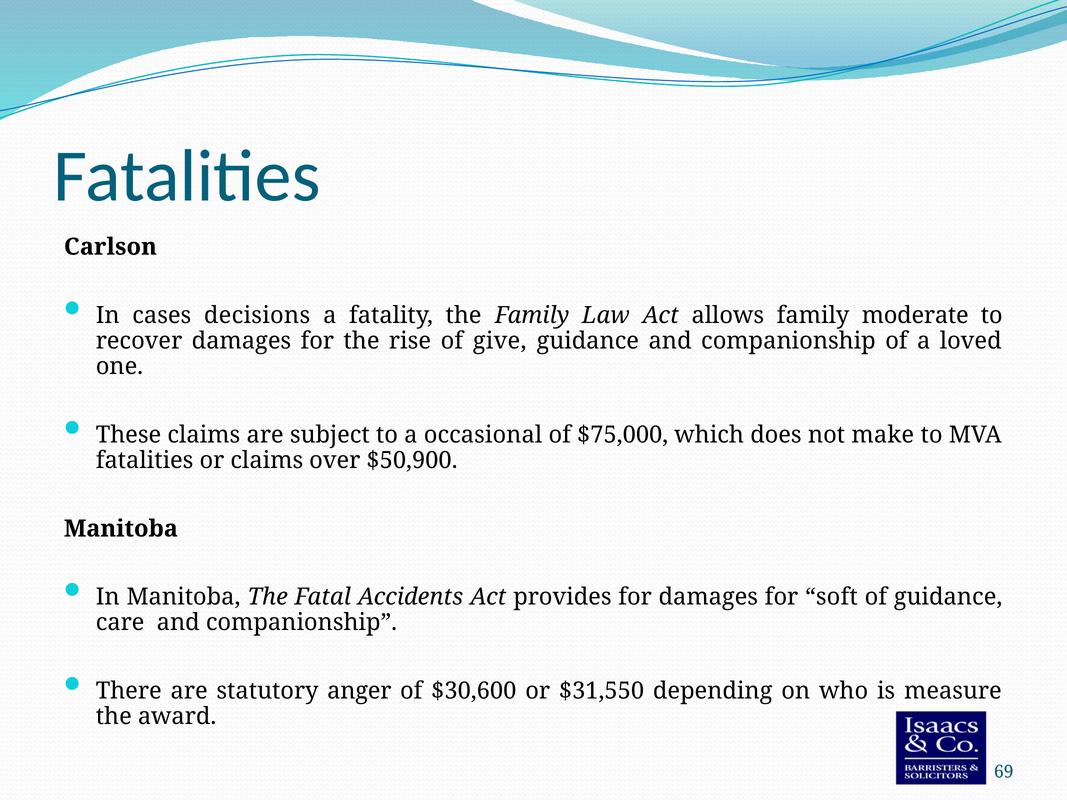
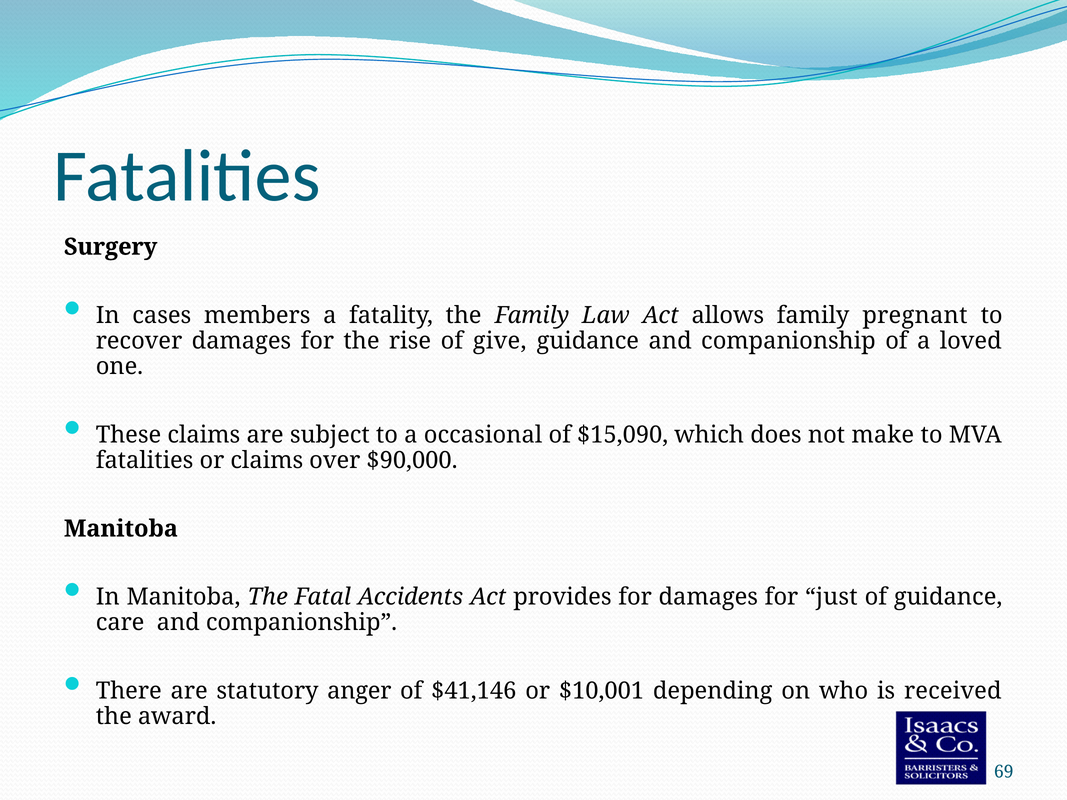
Carlson: Carlson -> Surgery (111, 247)
decisions: decisions -> members (257, 315)
moderate: moderate -> pregnant (915, 315)
$75,000: $75,000 -> $15,090 (623, 435)
$50,900: $50,900 -> $90,000 (412, 460)
soft: soft -> just (831, 597)
$30,600: $30,600 -> $41,146 (474, 691)
$31,550: $31,550 -> $10,001 (602, 691)
measure: measure -> received (953, 691)
